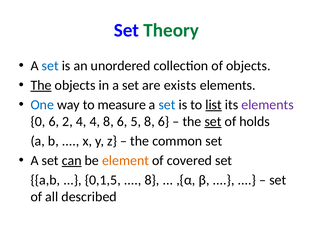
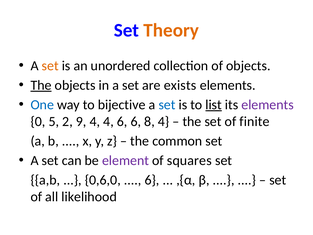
Theory colour: green -> orange (171, 30)
set colour: blue -> orange (50, 66)
measure: measure -> bijective (122, 105)
0 6: 6 -> 5 (54, 121)
2 4: 4 -> 9 (81, 121)
4 8: 8 -> 4 (108, 121)
6 5: 5 -> 6 (136, 121)
6: 6 -> 4 (164, 121)
set underline: present -> none (213, 121)
holds: holds -> finite (254, 121)
can underline: present -> none (72, 160)
element colour: orange -> purple (126, 160)
covered: covered -> squares (189, 160)
0,1,5: 0,1,5 -> 0,6,0 (103, 180)
8: 8 -> 6 (152, 180)
described: described -> likelihood (89, 197)
